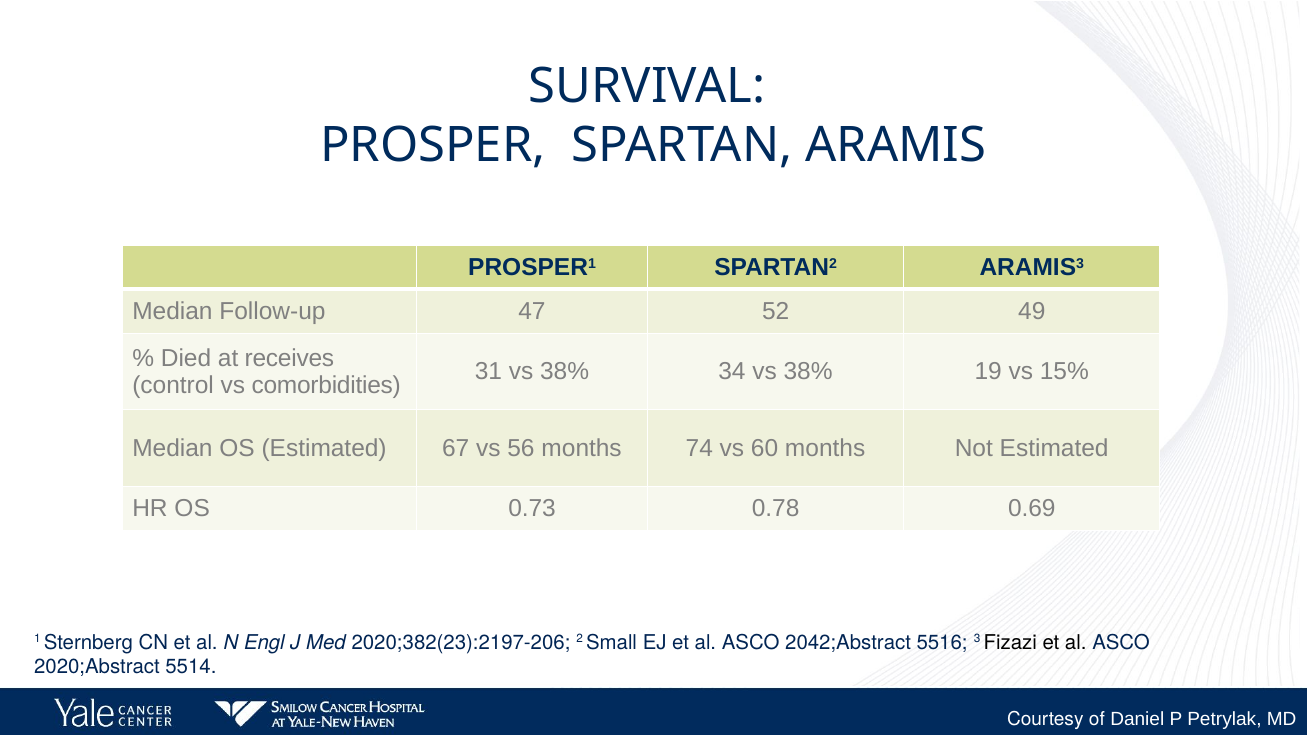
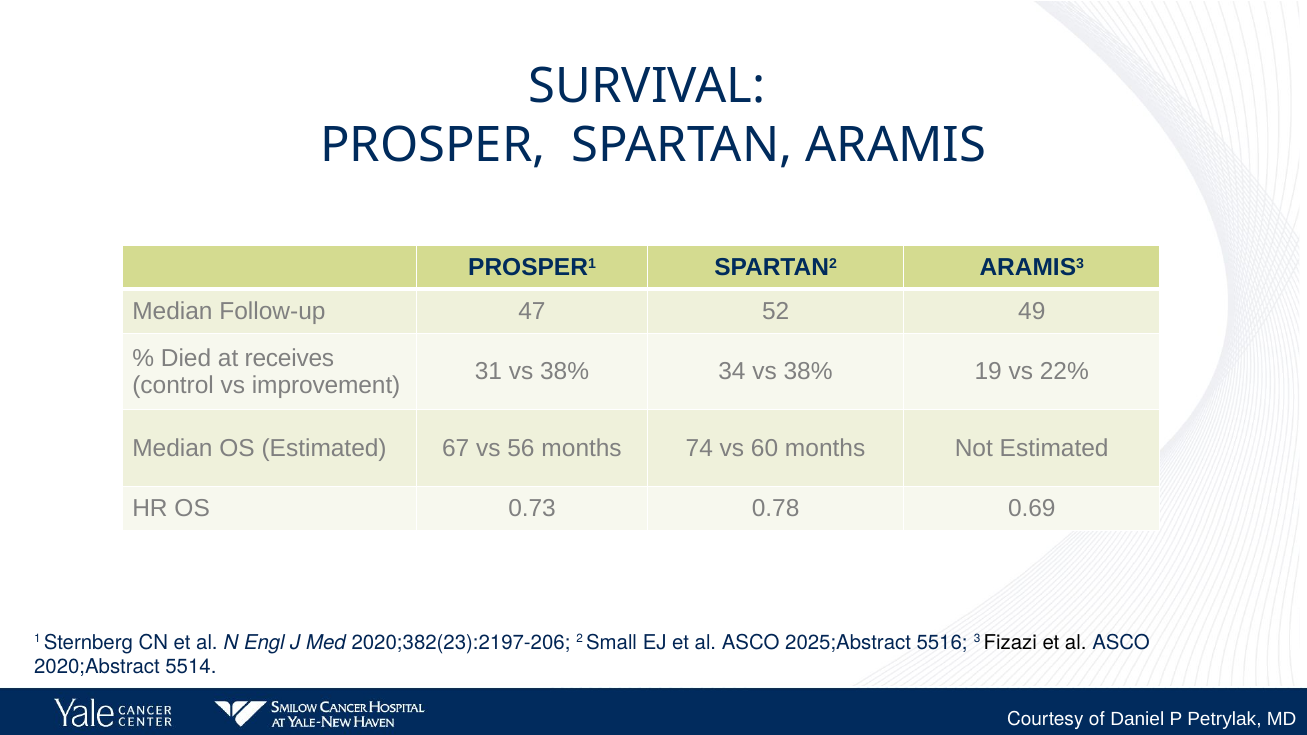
15%: 15% -> 22% (1064, 372)
comorbidities: comorbidities -> improvement (326, 386)
2042;Abstract: 2042;Abstract -> 2025;Abstract (848, 643)
